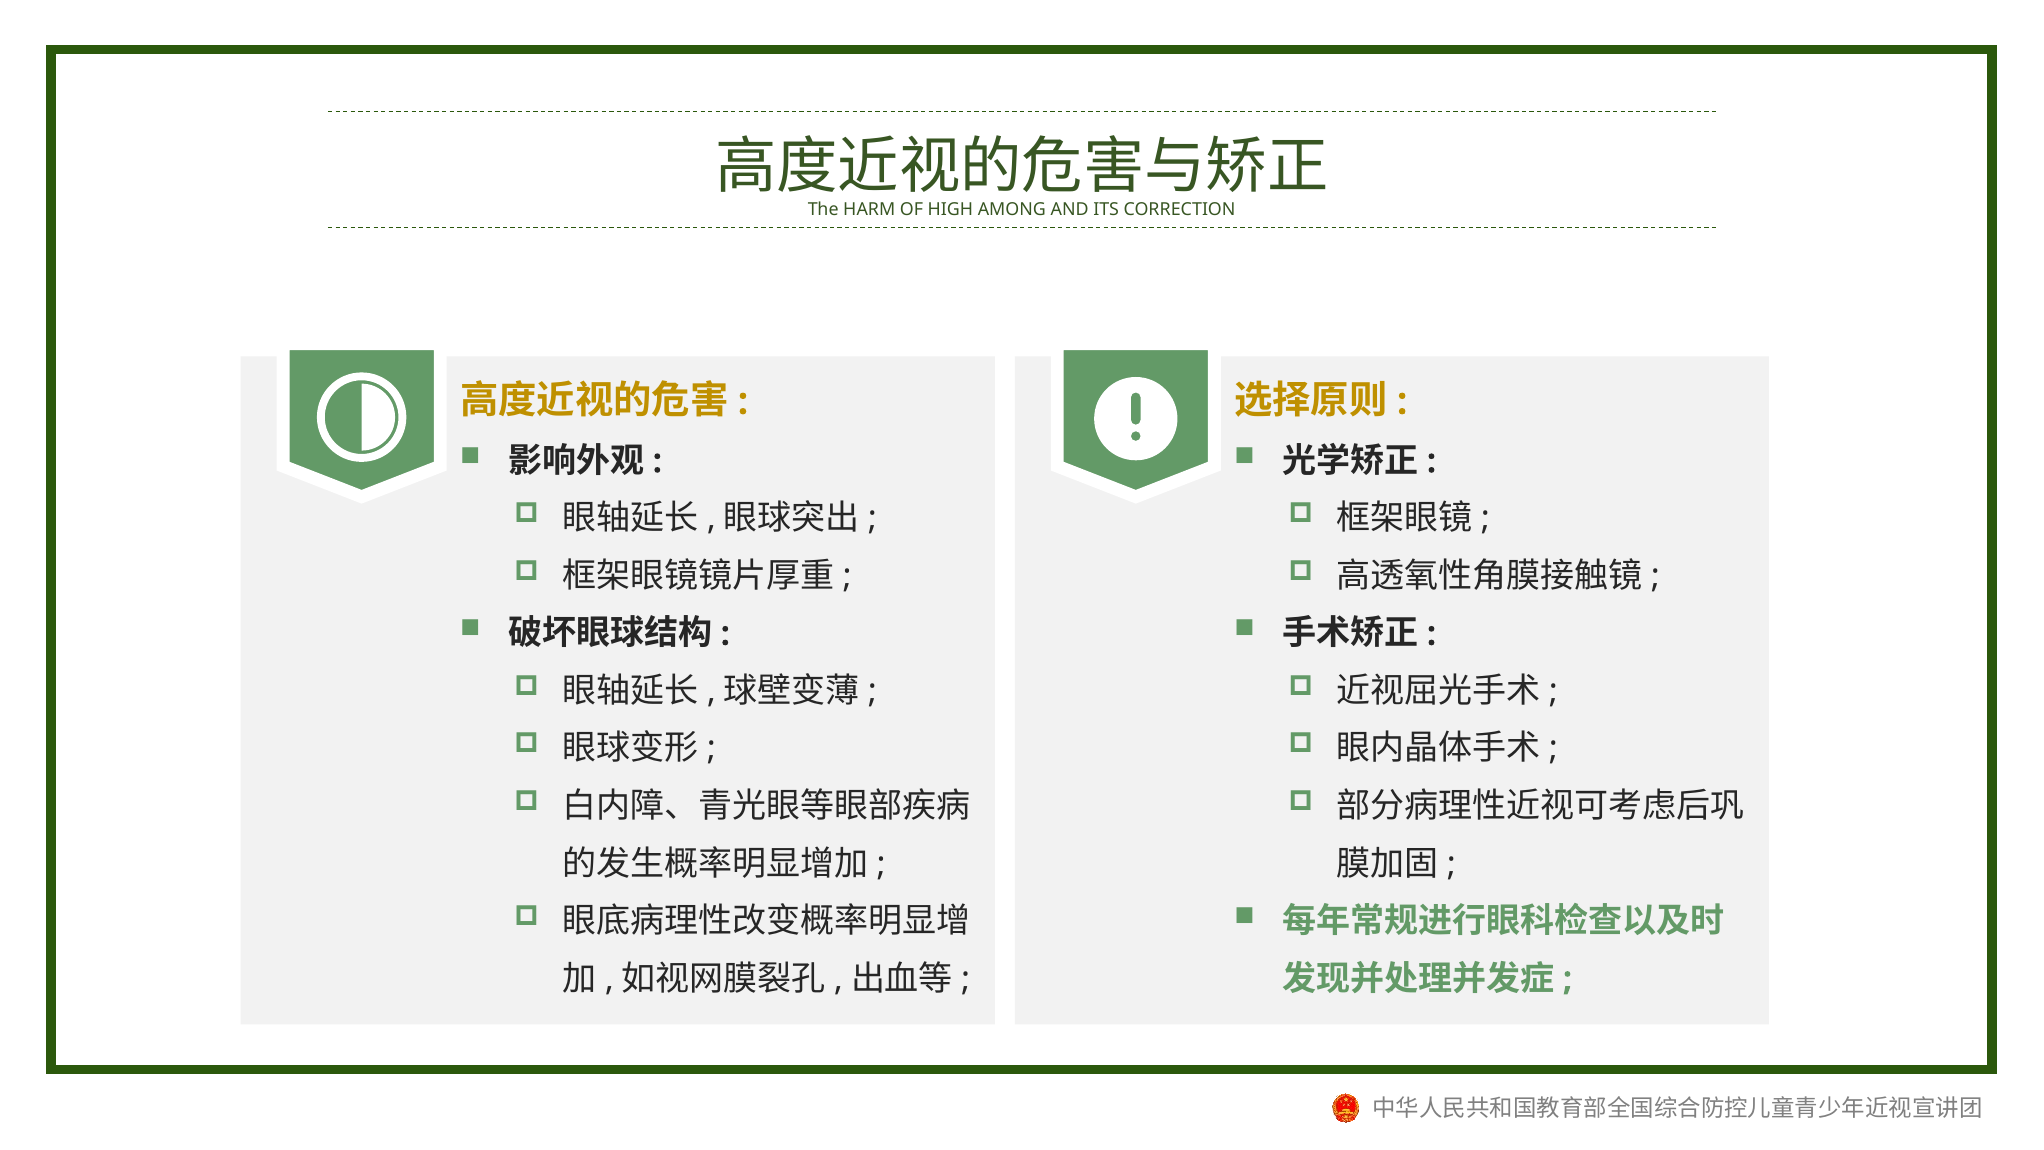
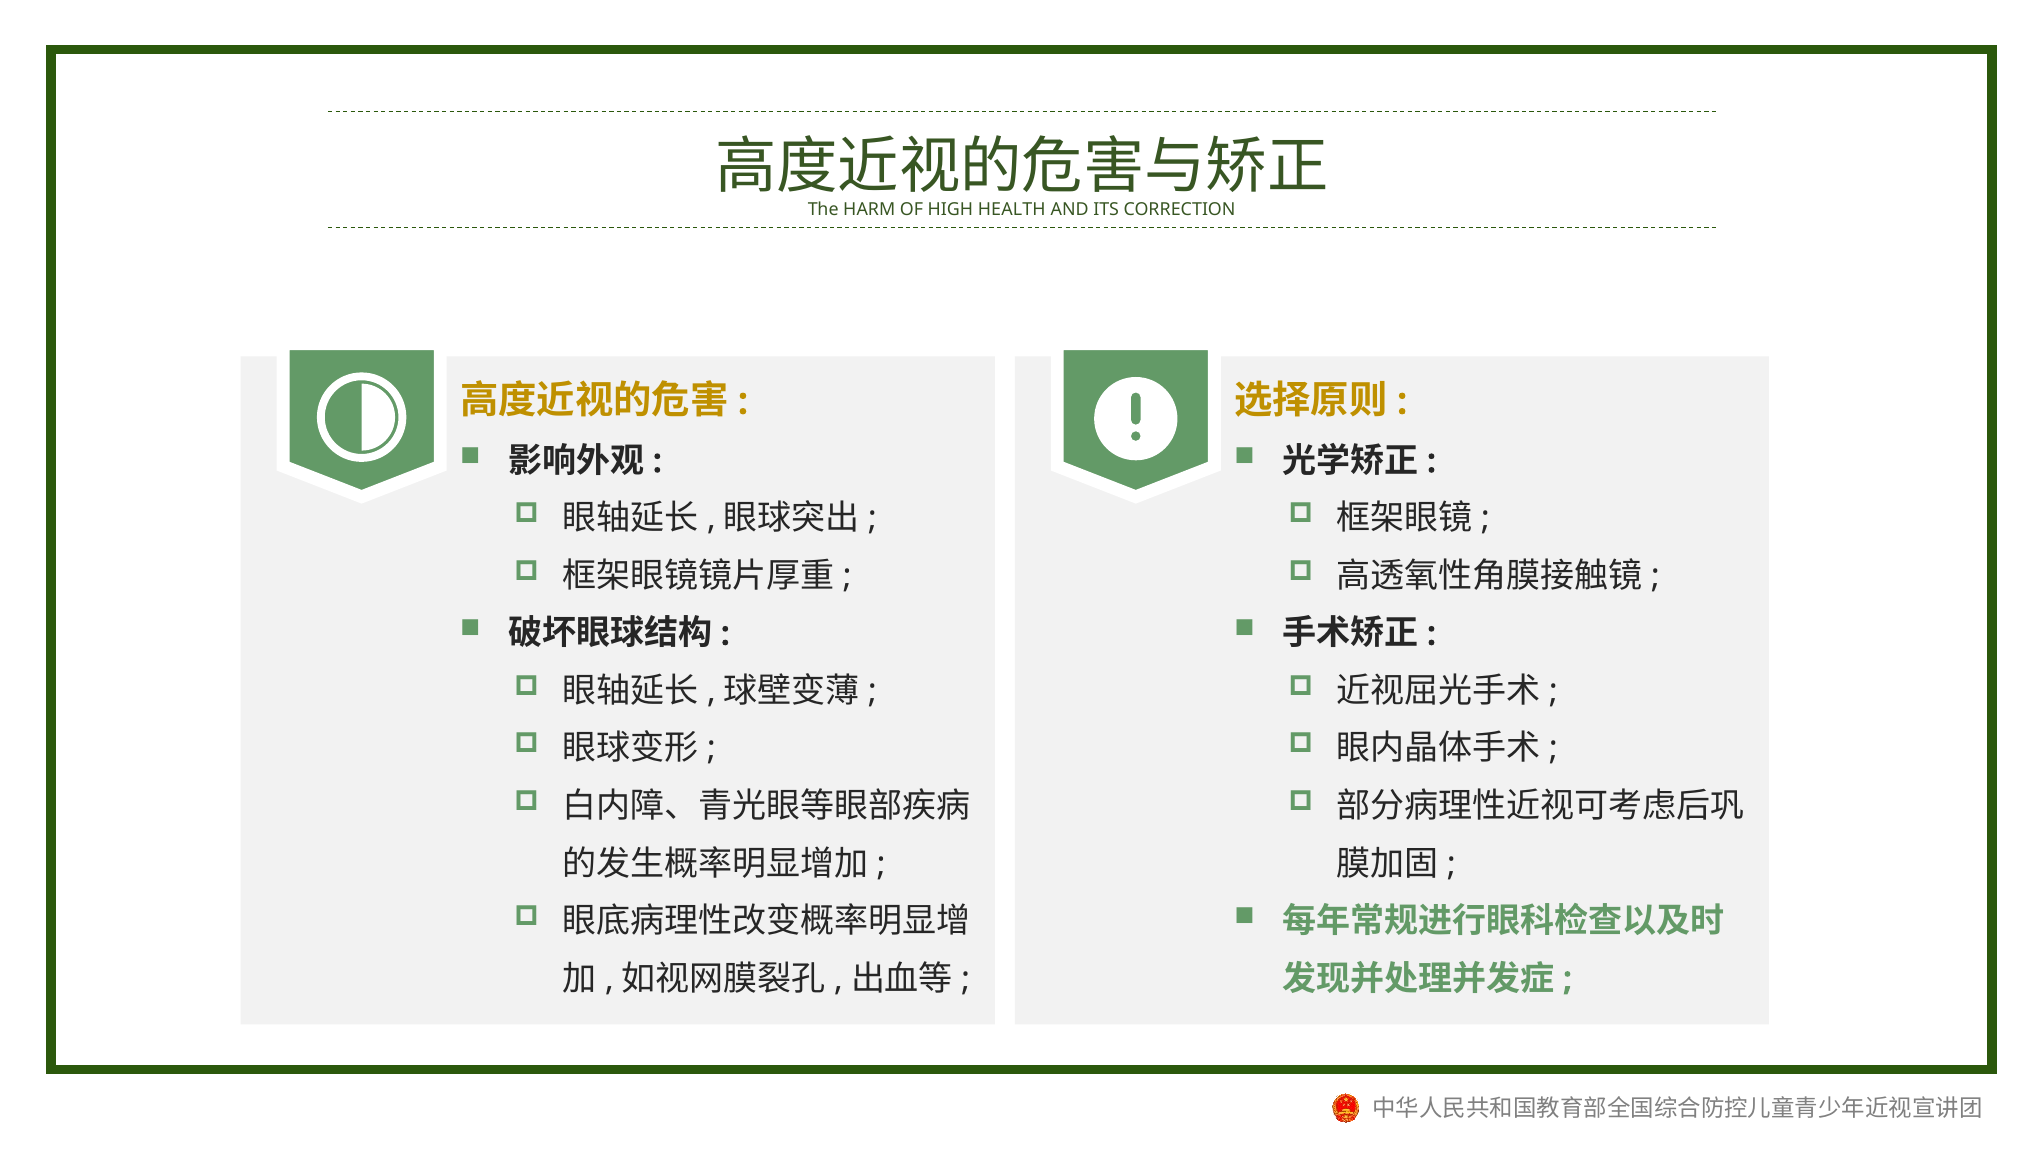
AMONG: AMONG -> HEALTH (1012, 210)
